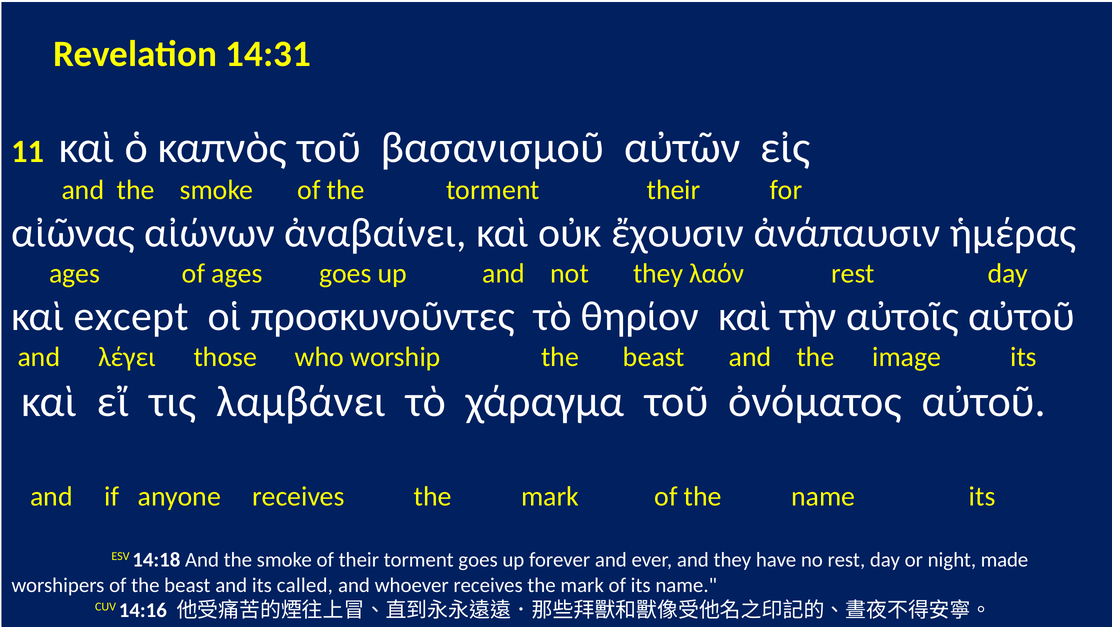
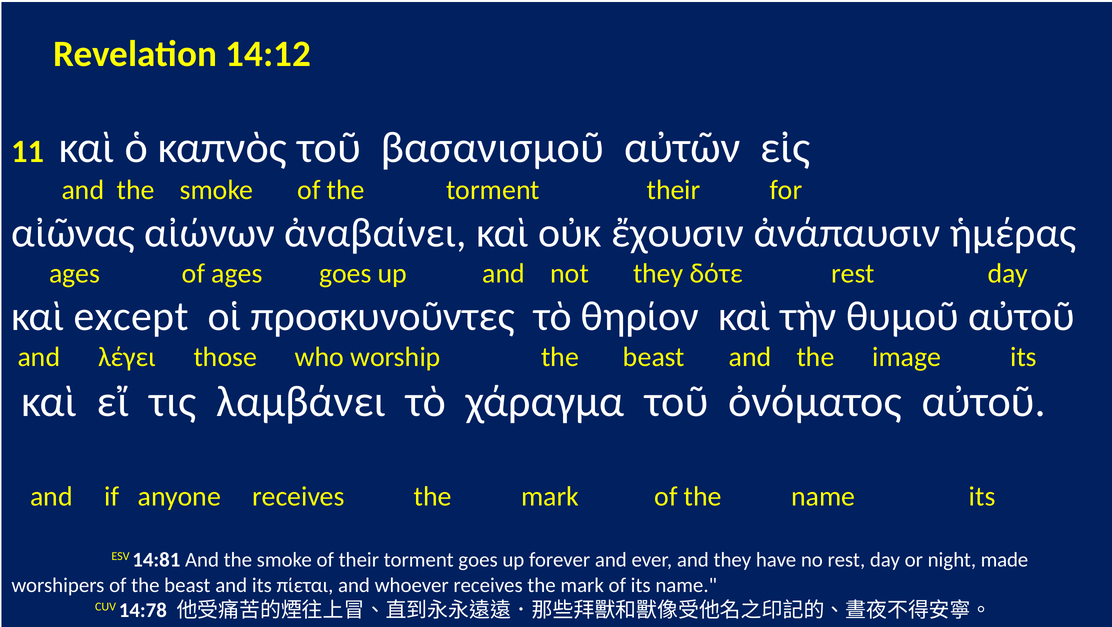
14:31: 14:31 -> 14:12 (268, 54)
λαόν: λαόν -> δότε (716, 274)
αὐτοῖς: αὐτοῖς -> θυμοῦ (902, 316)
14:18: 14:18 -> 14:81 (156, 560)
called: called -> πίεται (305, 585)
14:16: 14:16 -> 14:78 (143, 610)
